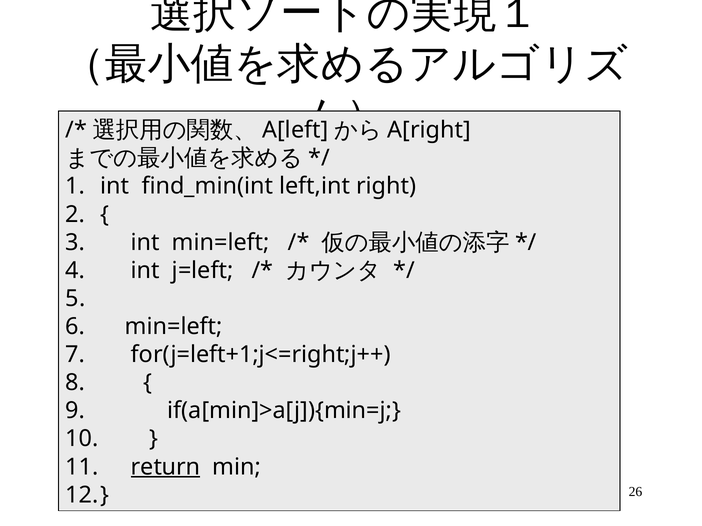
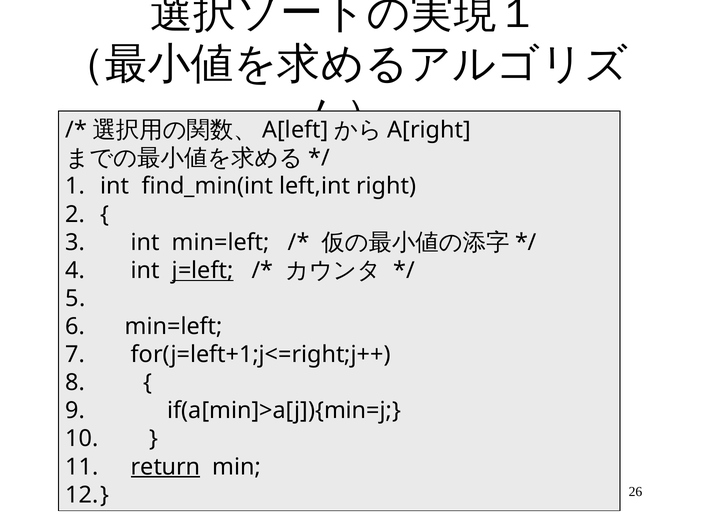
j=left underline: none -> present (203, 271)
